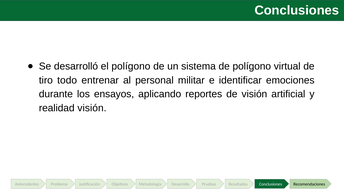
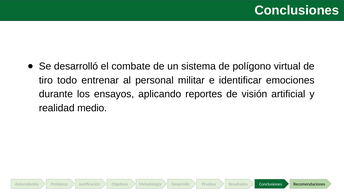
el polígono: polígono -> combate (131, 66)
realidad visión: visión -> medio (92, 108)
